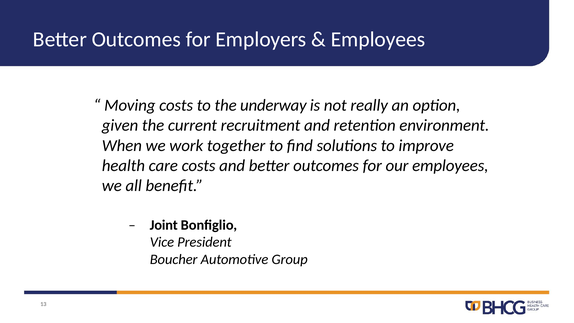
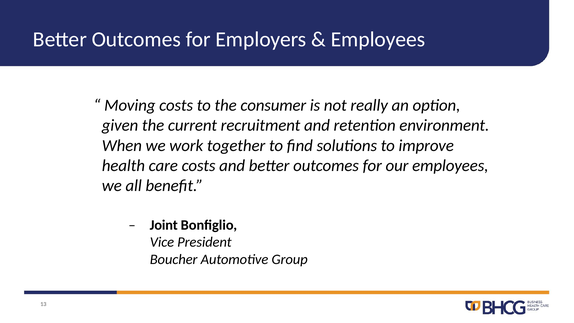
underway: underway -> consumer (273, 105)
